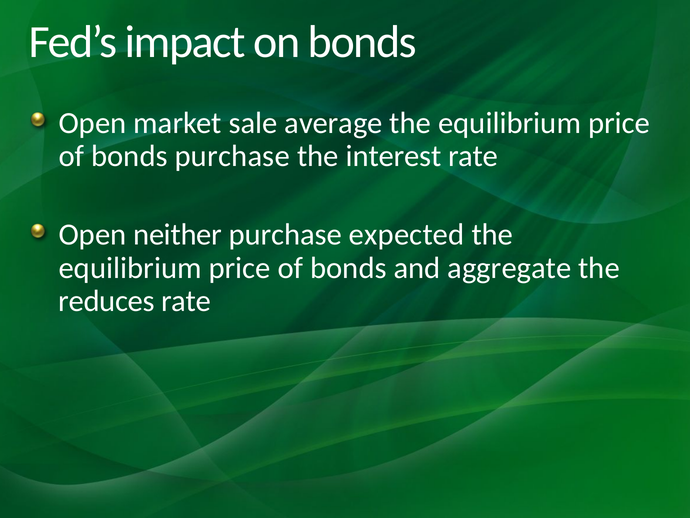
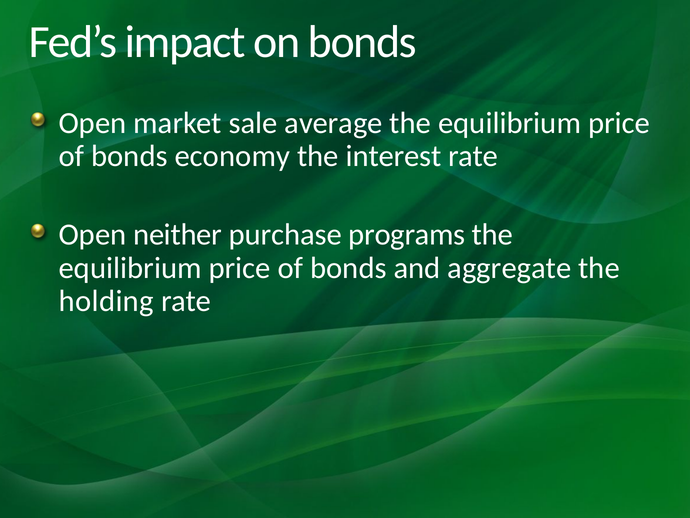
bonds purchase: purchase -> economy (232, 156)
expected: expected -> programs (407, 235)
reduces: reduces -> holding (106, 301)
